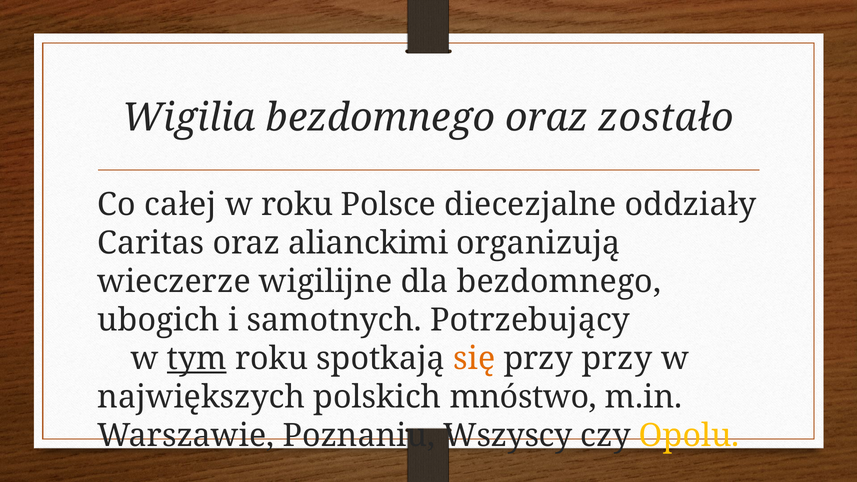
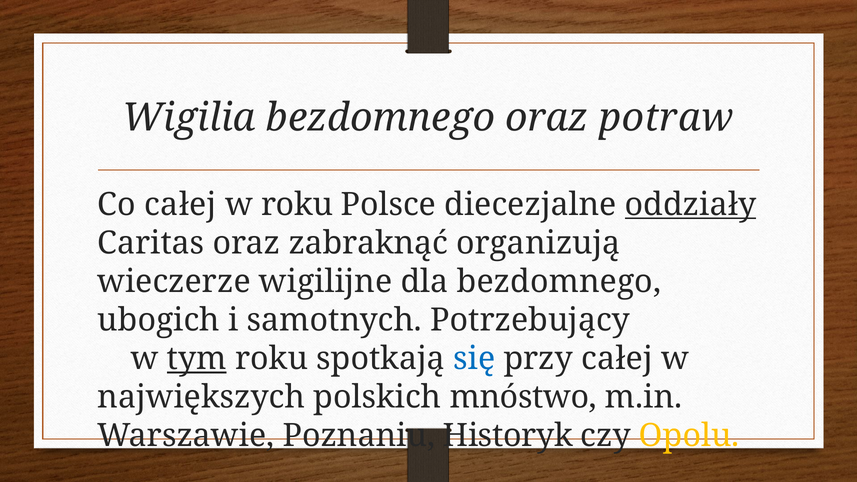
zostało: zostało -> potraw (666, 118)
oddziały underline: none -> present (691, 204)
alianckimi: alianckimi -> zabraknąć (368, 243)
się colour: orange -> blue (474, 359)
przy przy: przy -> całej (617, 359)
Wszyscy: Wszyscy -> Historyk (508, 436)
